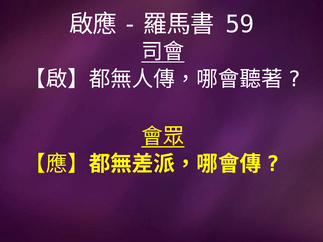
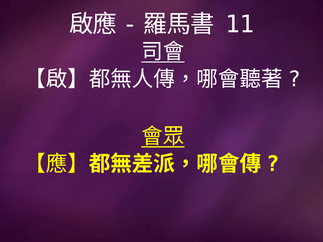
59: 59 -> 11 (240, 24)
